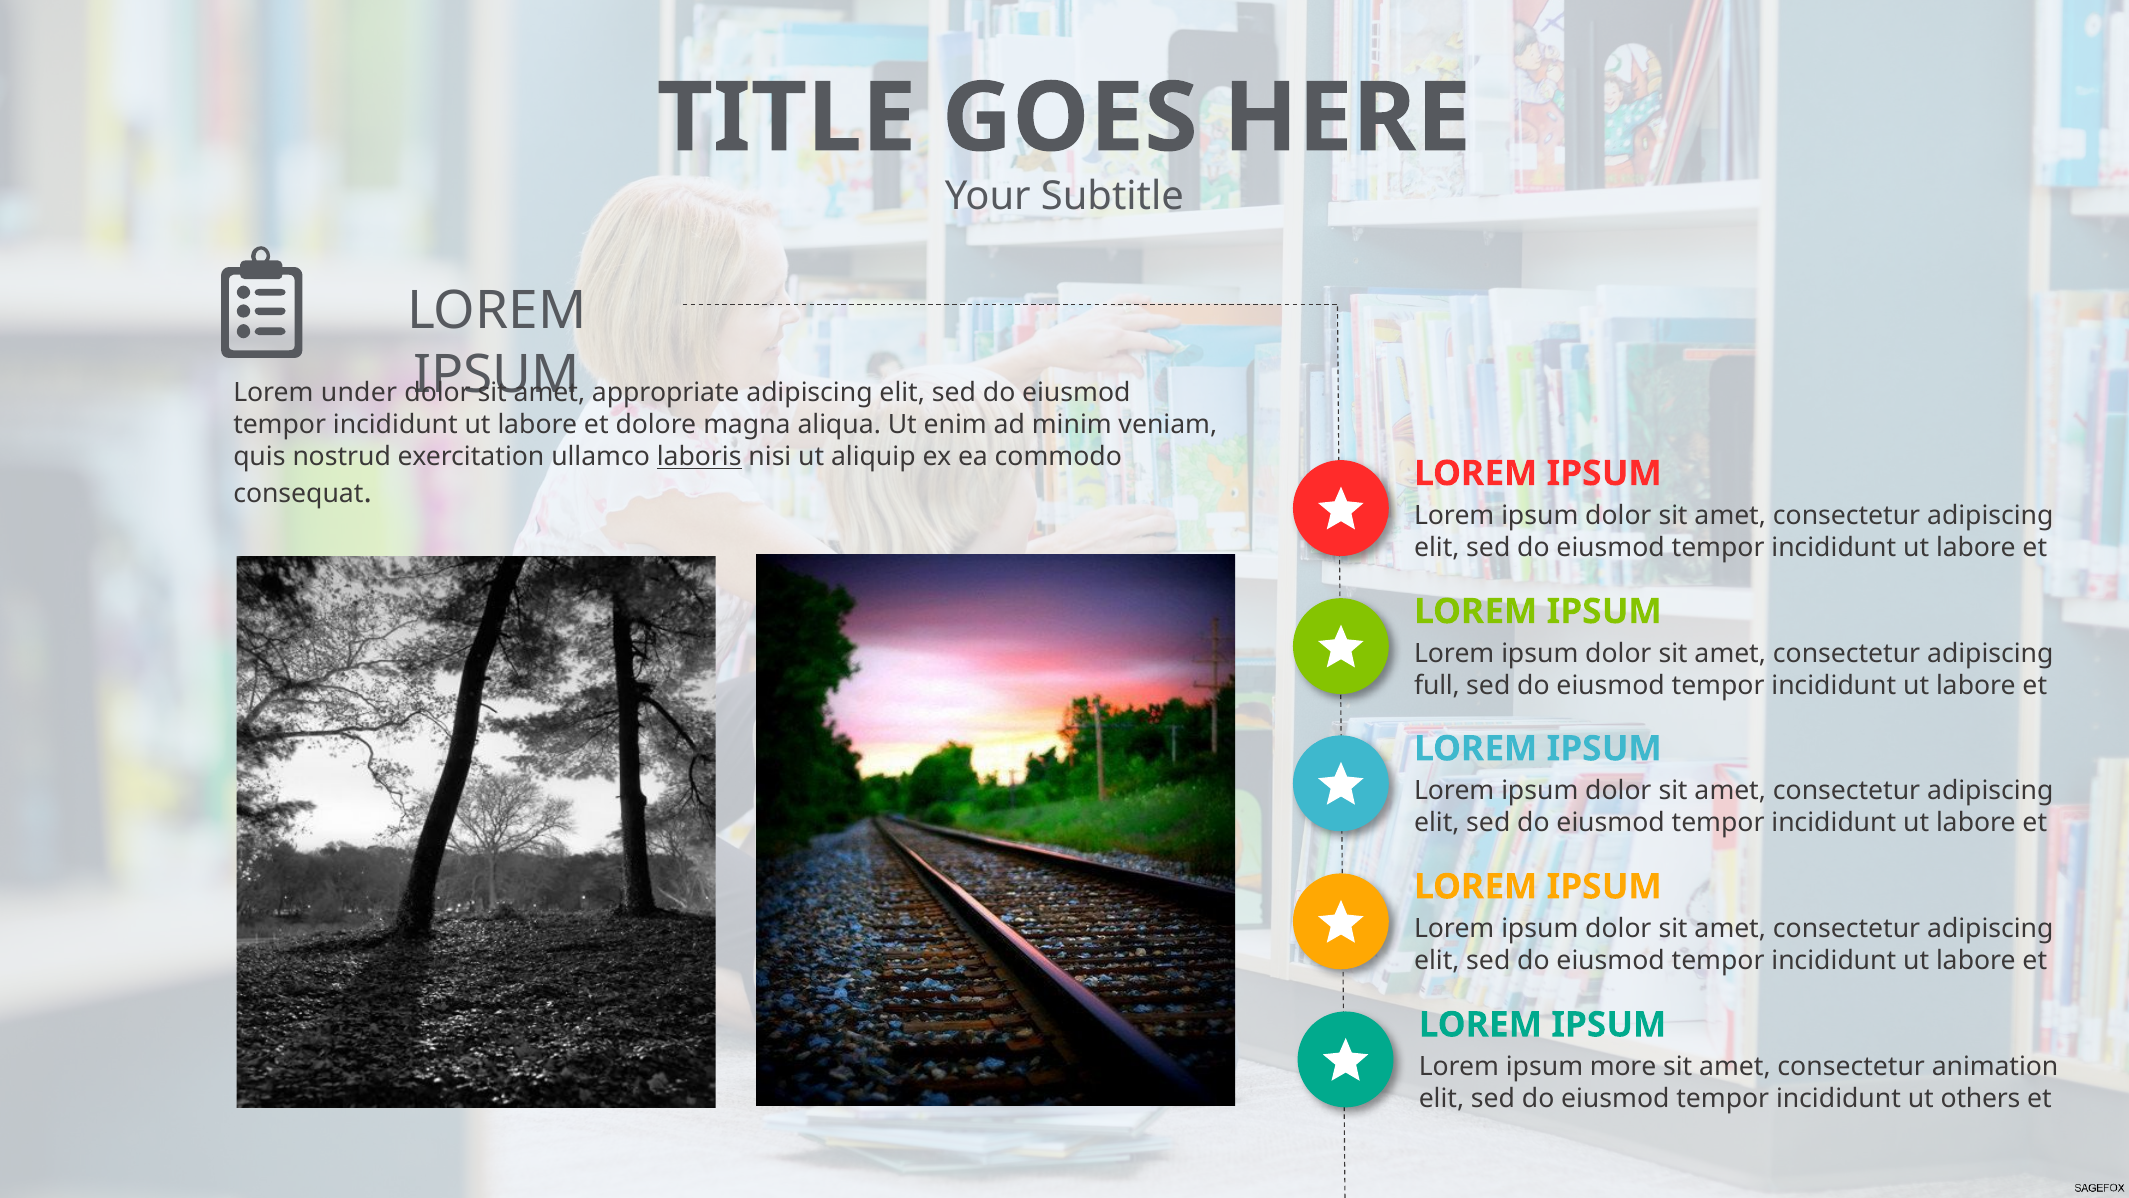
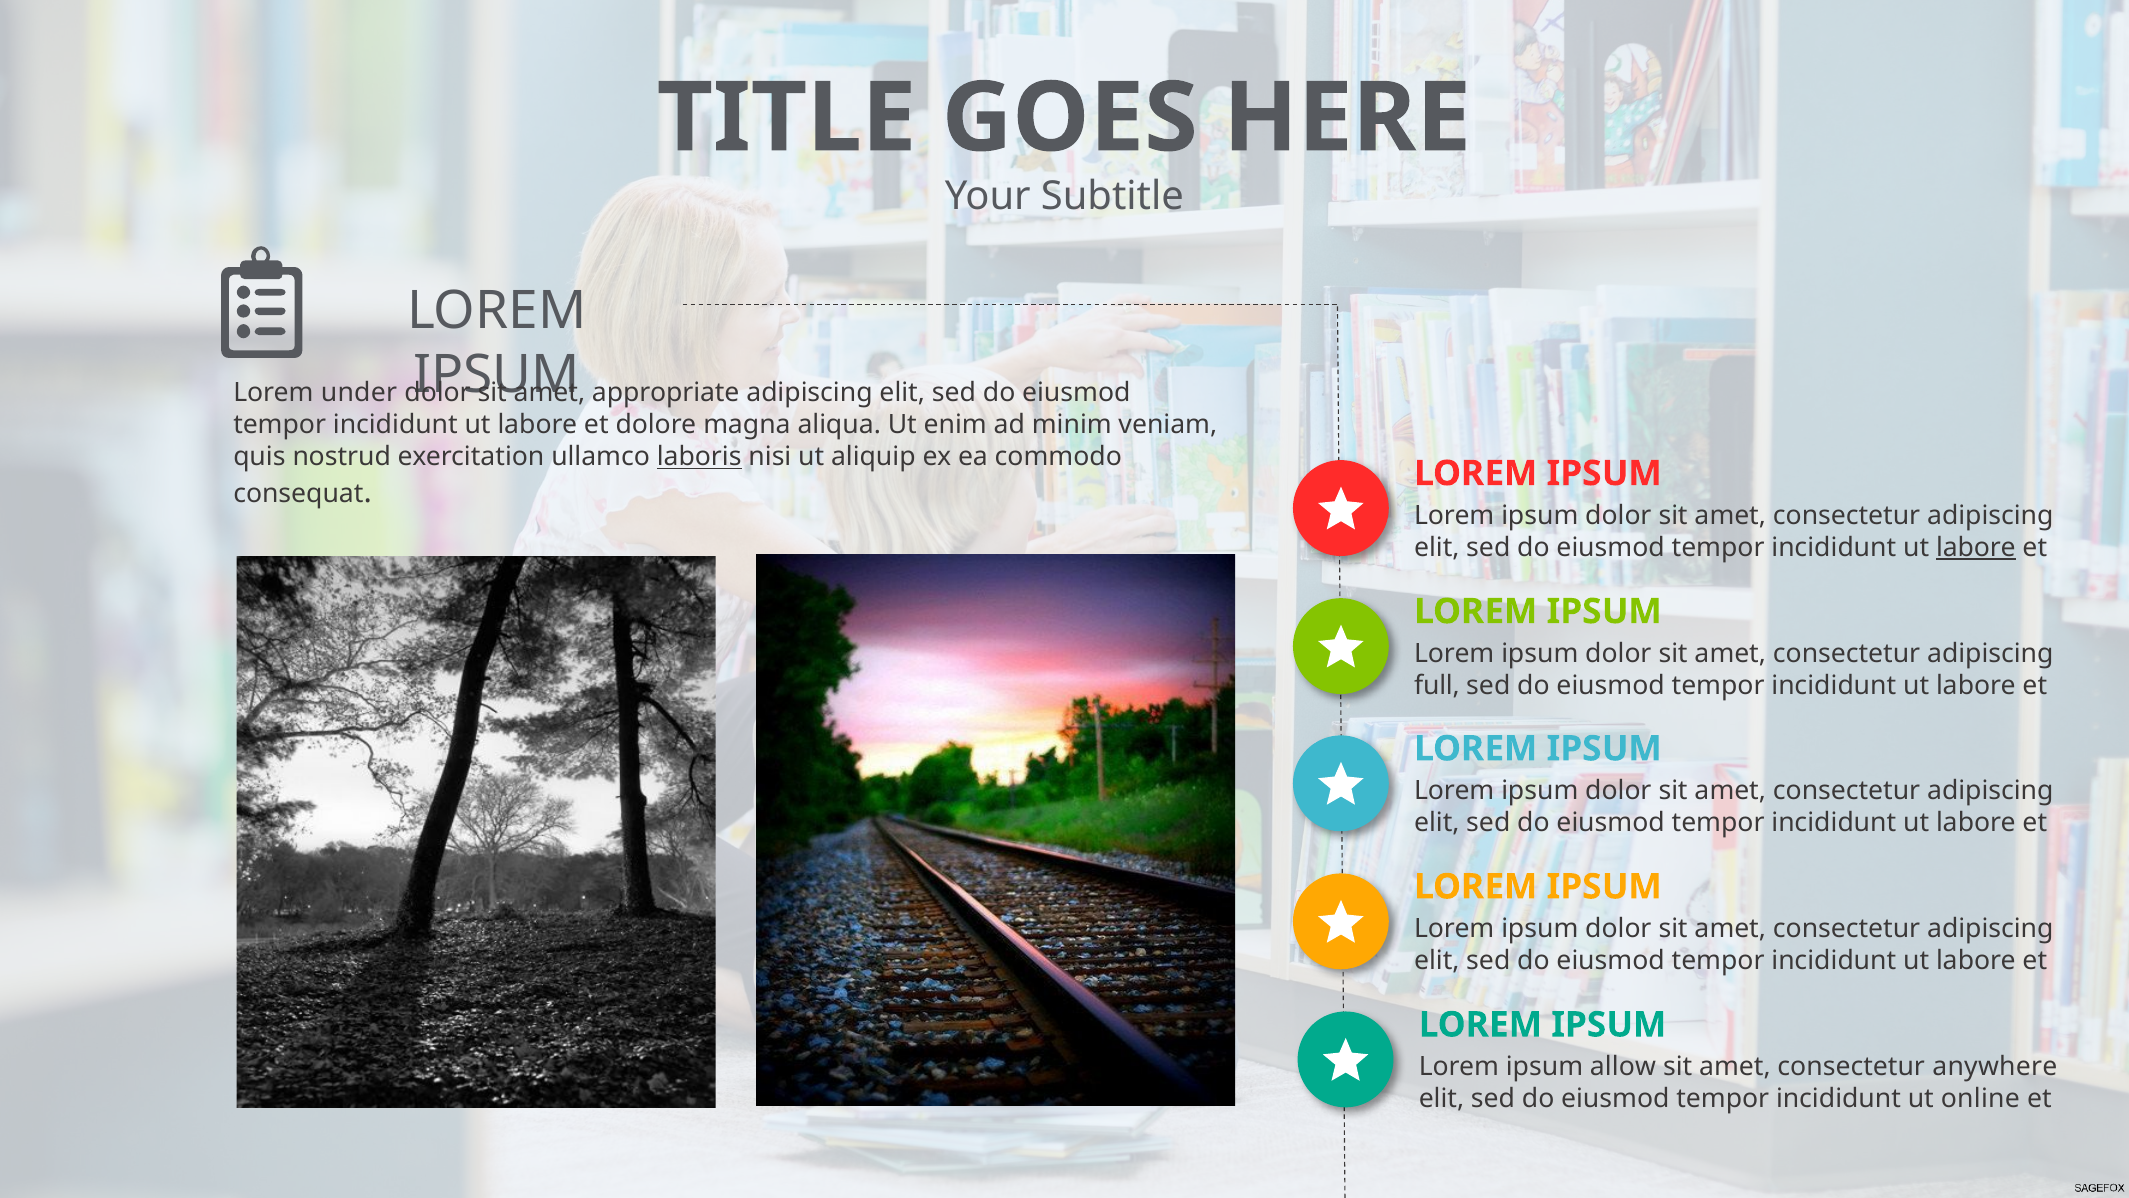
labore underline: none -> present (1976, 547)
more: more -> allow (1623, 1066)
animation: animation -> anywhere (1995, 1066)
others: others -> online (1980, 1098)
